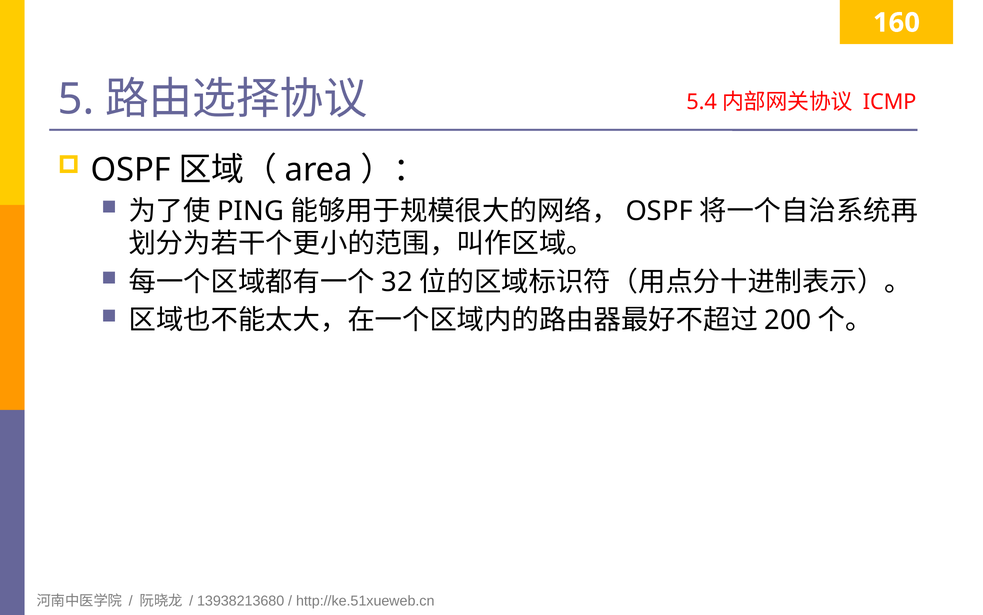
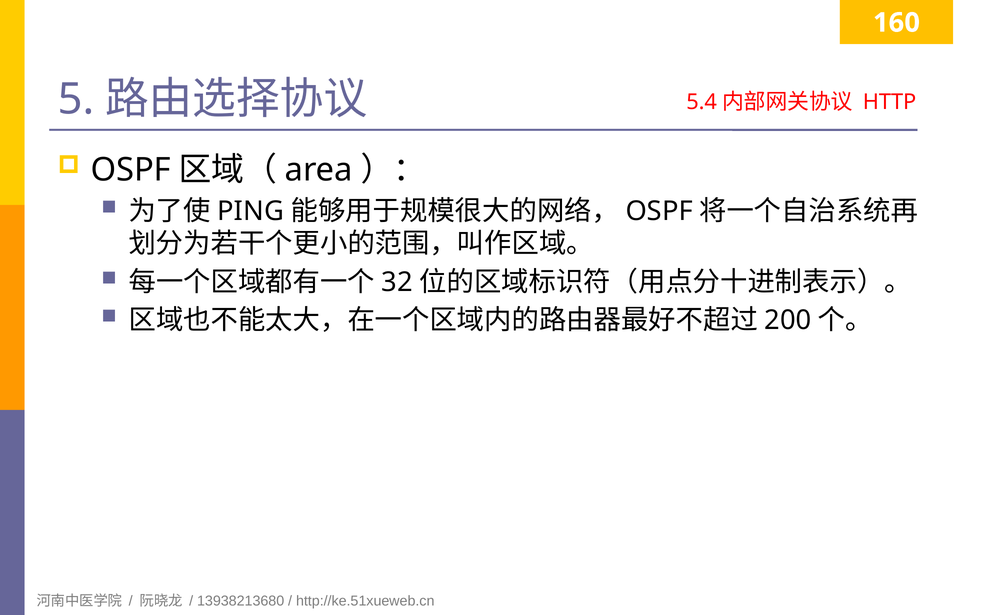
ICMP: ICMP -> HTTP (890, 102)
